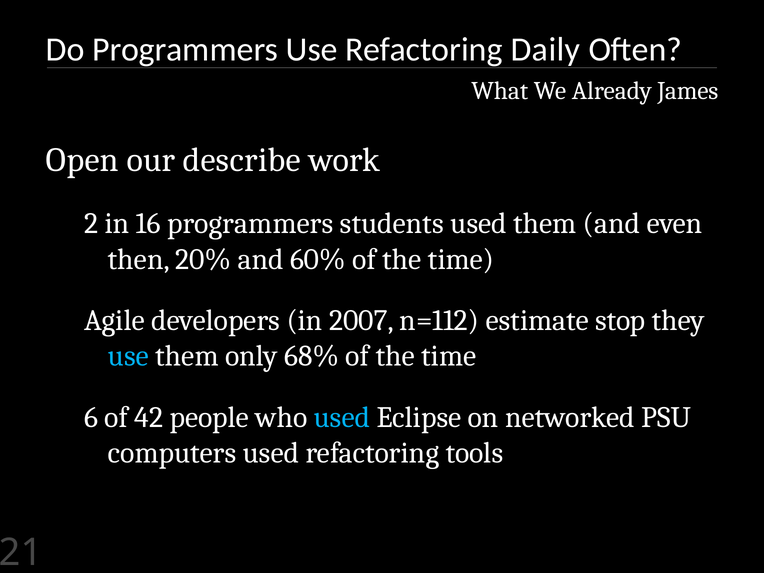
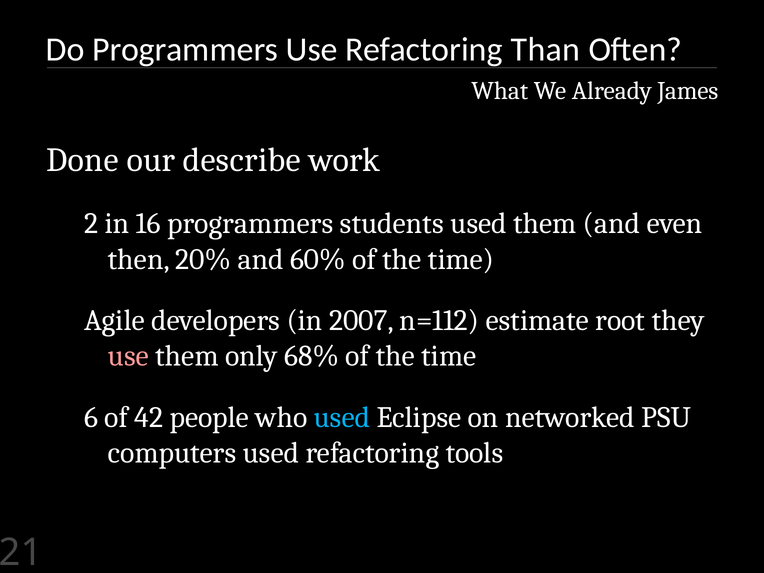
Daily: Daily -> Than (545, 50)
Open: Open -> Done (82, 160)
stop: stop -> root (620, 320)
use colour: light blue -> pink (128, 356)
